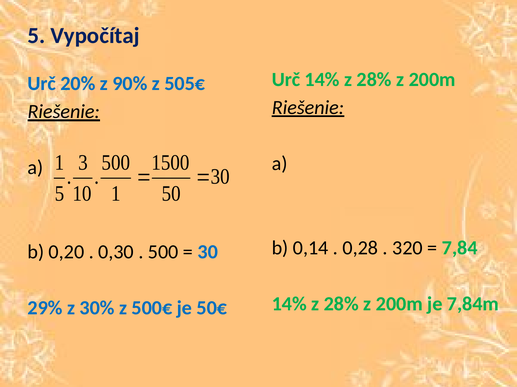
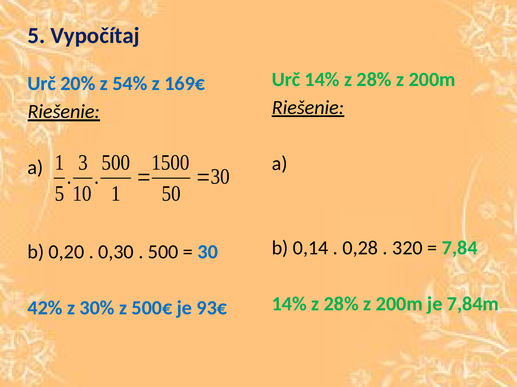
90%: 90% -> 54% (130, 84)
505€: 505€ -> 169€ (185, 84)
29%: 29% -> 42% (45, 309)
50€: 50€ -> 93€ (212, 309)
